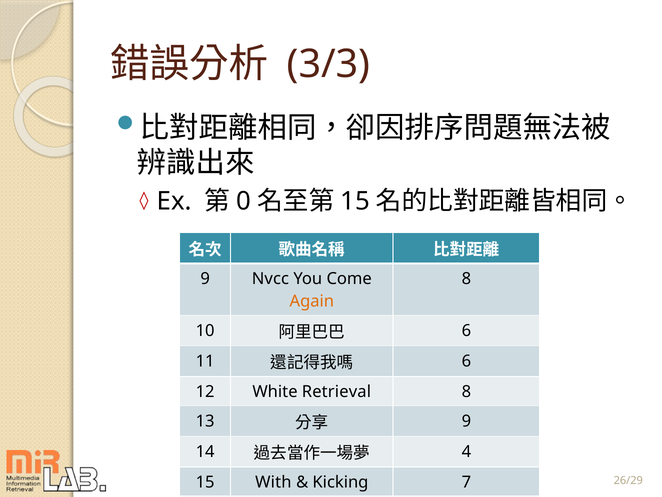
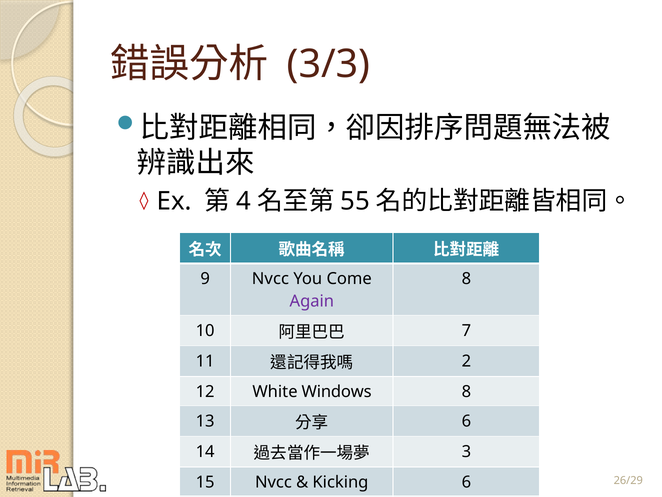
0: 0 -> 4 (244, 201)
15: 15 -> 55 (355, 201)
Again colour: orange -> purple (312, 301)
6: 6 -> 7 (466, 330)
6: 6 -> 2 (466, 361)
Retrieval: Retrieval -> Windows (337, 392)
9: 9 -> 6 (466, 421)
4: 4 -> 3 (466, 451)
15 With: With -> Nvcc (273, 482)
Kicking 7: 7 -> 6 (466, 482)
